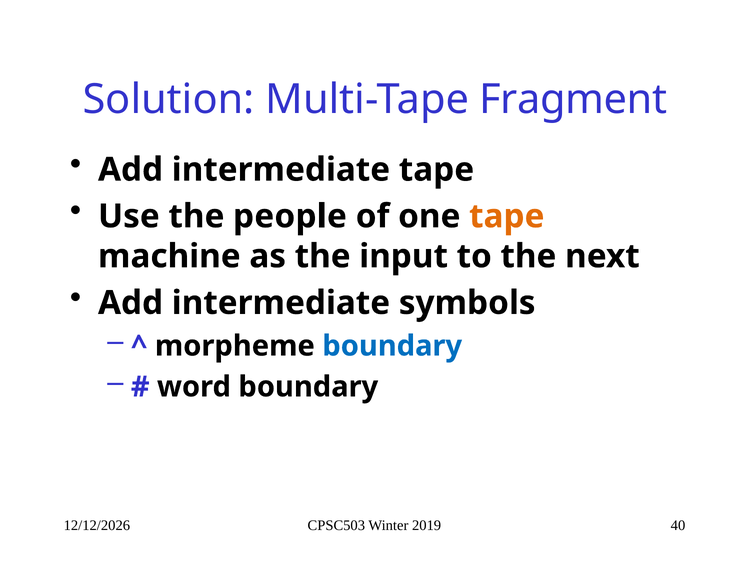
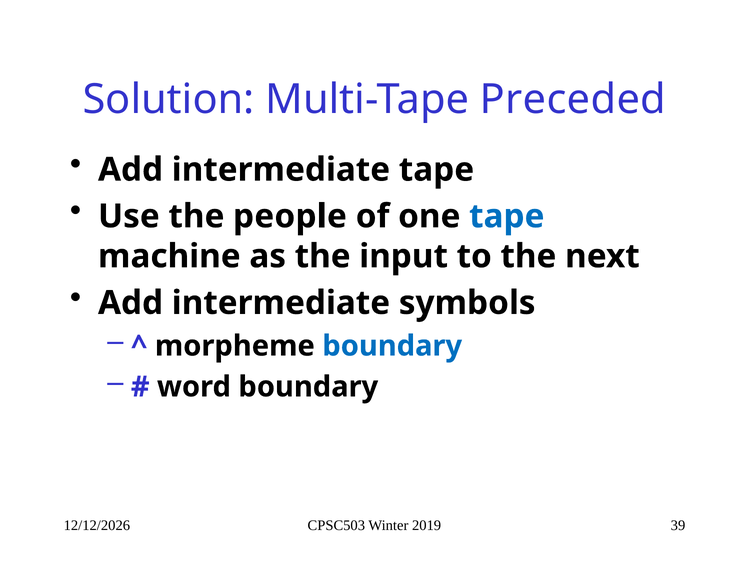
Fragment: Fragment -> Preceded (573, 100)
tape colour: orange -> blue (507, 216)
40: 40 -> 39 (678, 525)
